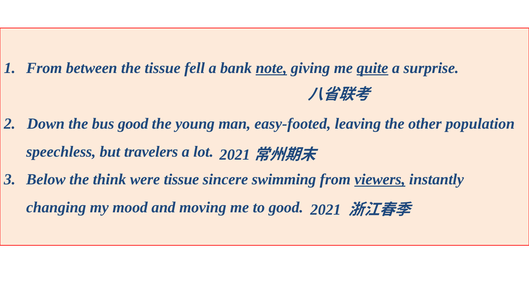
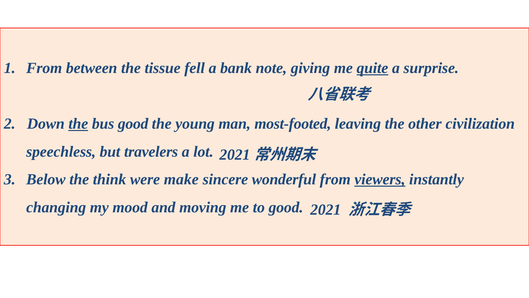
note underline: present -> none (271, 68)
the underline: none -> present (78, 124)
easy-footed: easy-footed -> most-footed (293, 124)
population: population -> civilization (480, 124)
were tissue: tissue -> make (181, 179)
swimming: swimming -> wonderful (284, 179)
